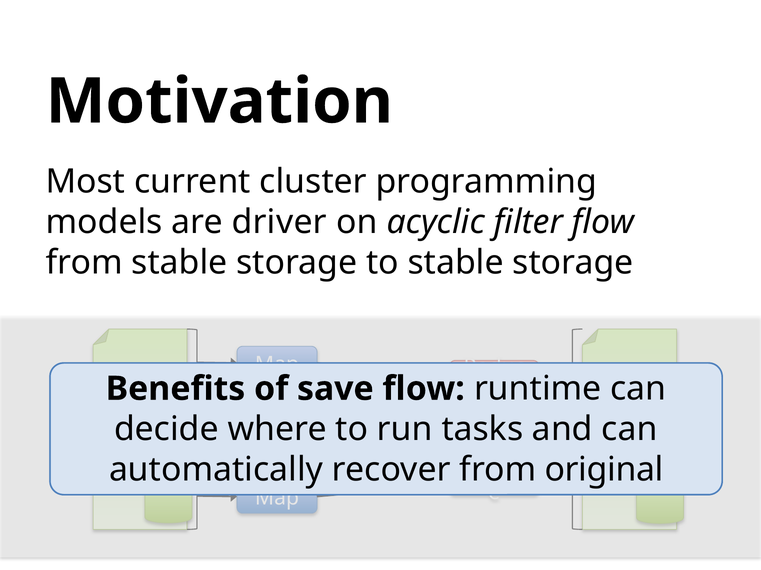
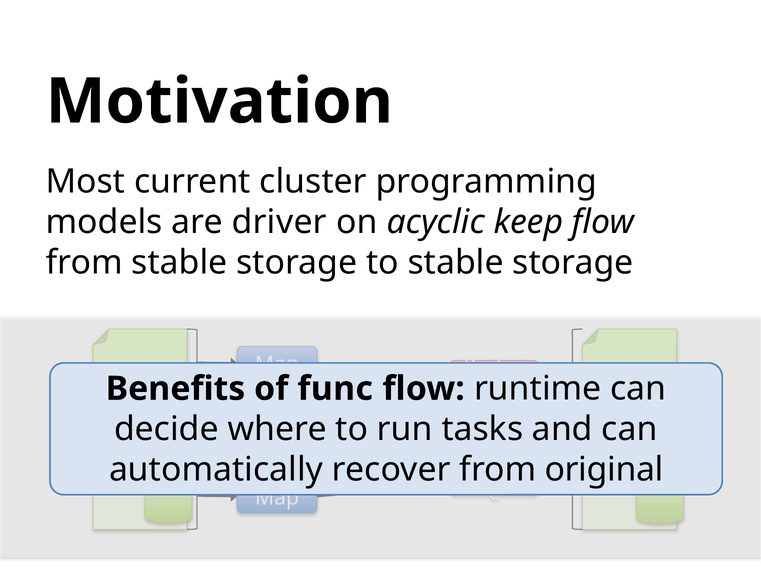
filter: filter -> keep (528, 223)
save: save -> func (335, 389)
